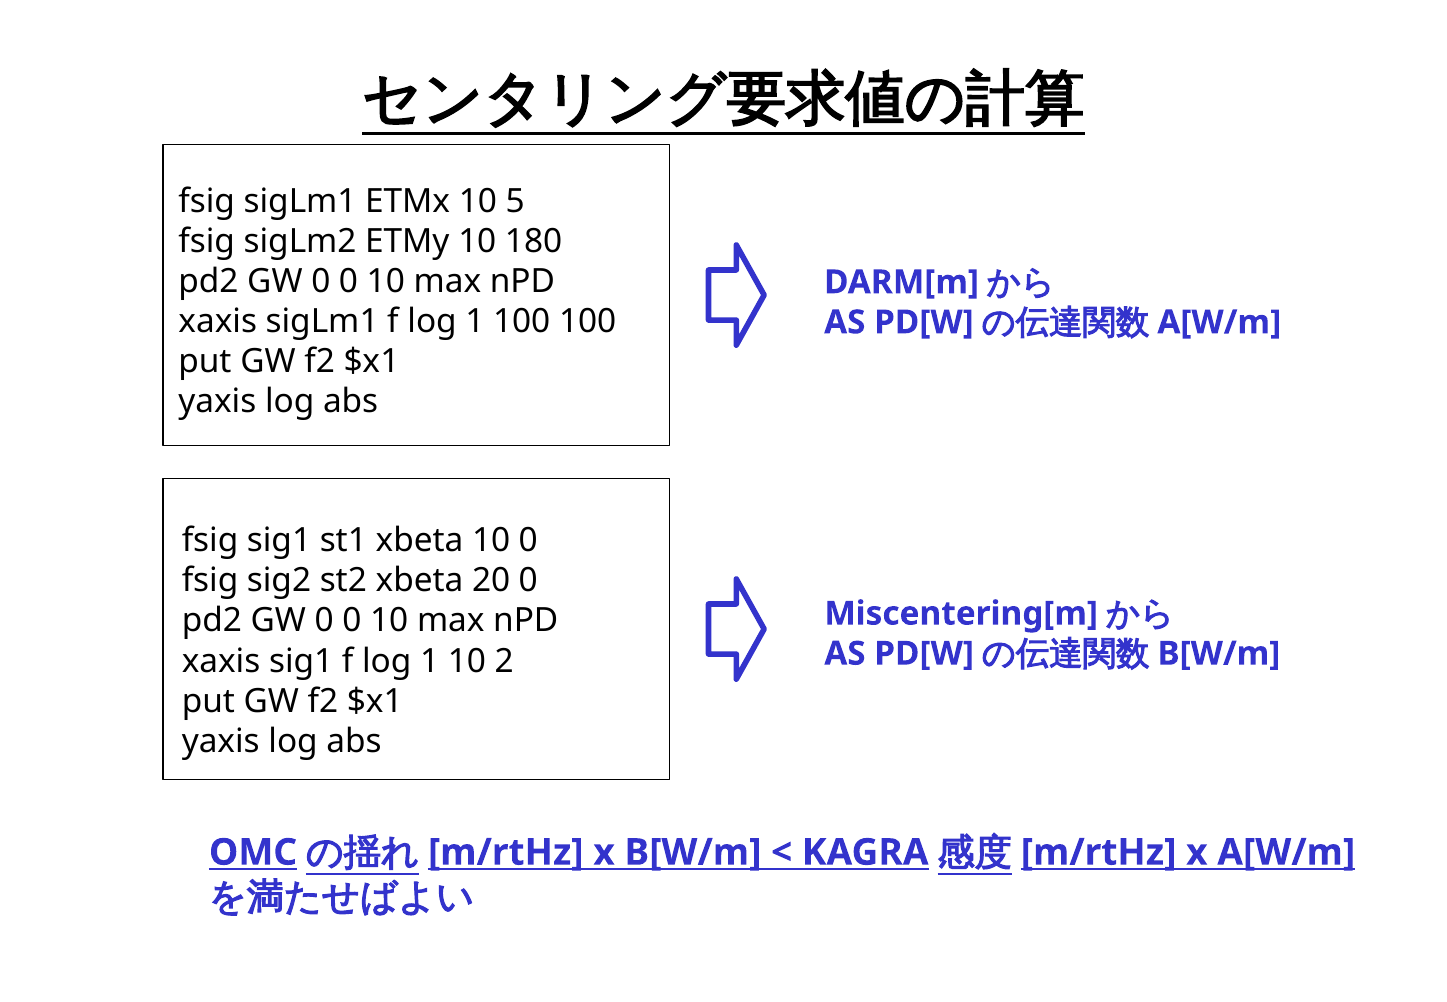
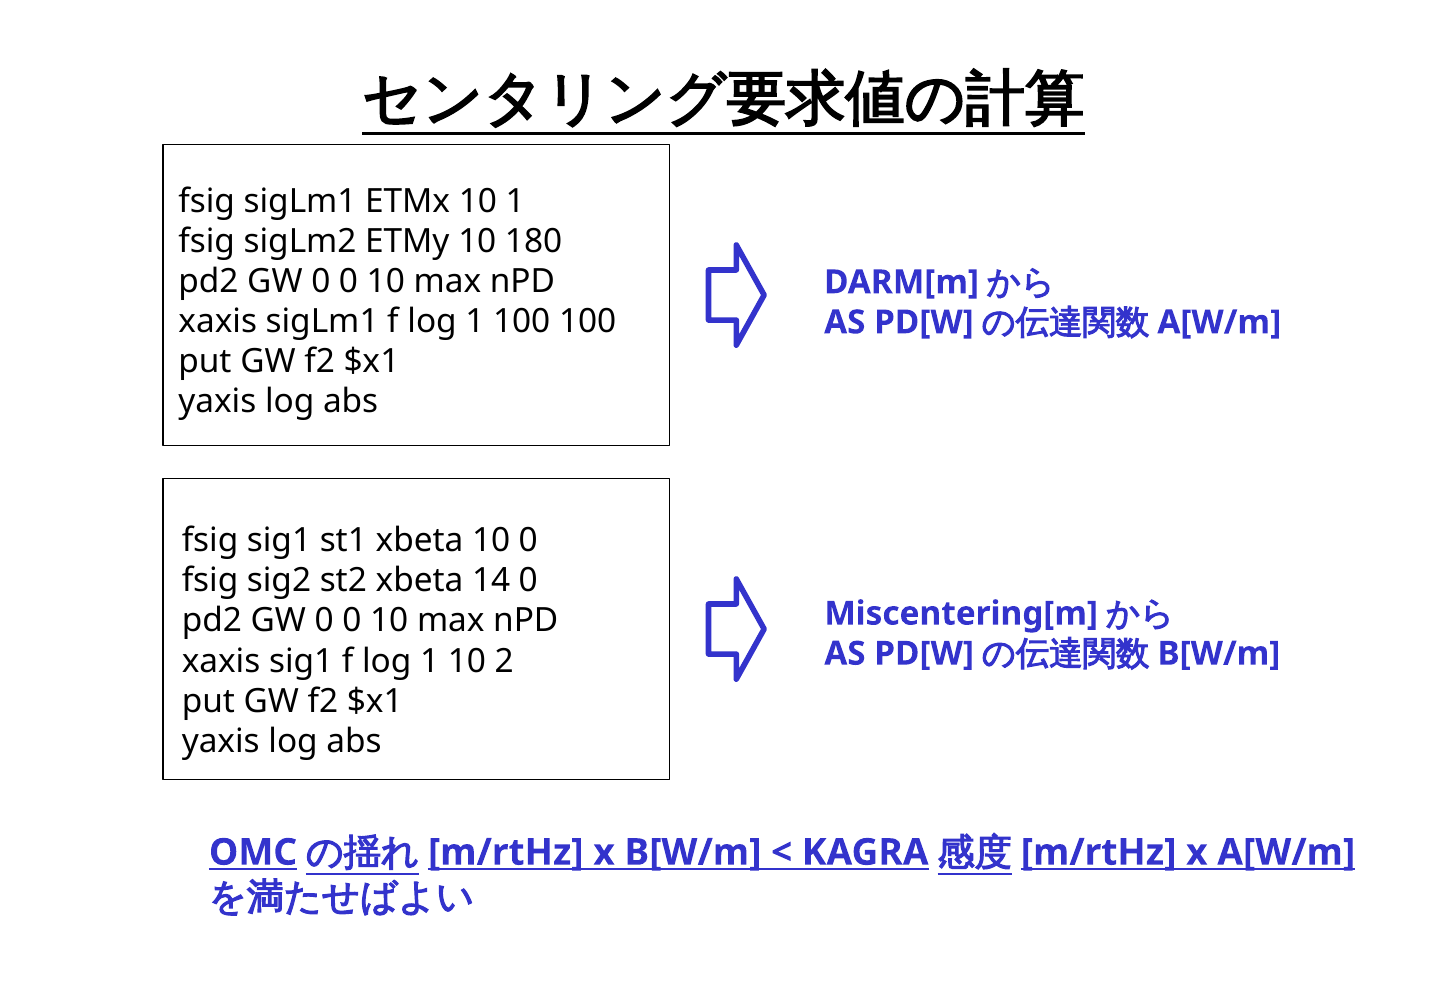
10 5: 5 -> 1 (515, 201)
20: 20 -> 14 (491, 581)
